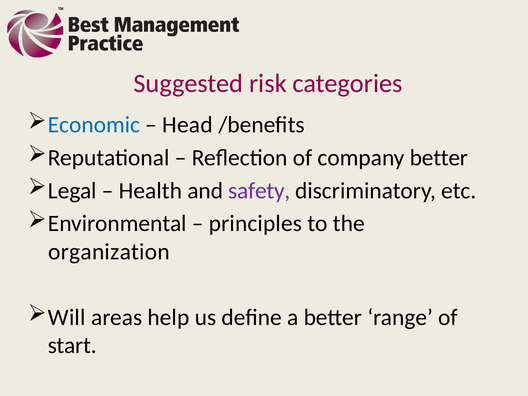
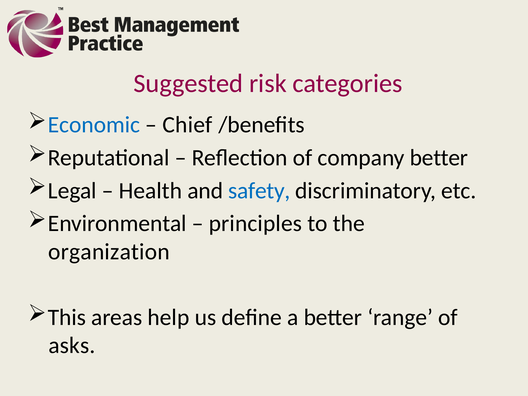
Head: Head -> Chief (188, 125)
safety colour: purple -> blue (259, 191)
Will: Will -> This (67, 317)
start: start -> asks (72, 346)
